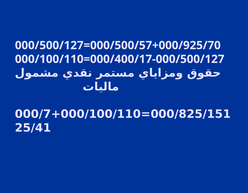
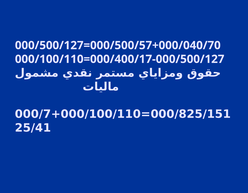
000/500/127=000/500/57+000/925/70: 000/500/127=000/500/57+000/925/70 -> 000/500/127=000/500/57+000/040/70 (118, 45)
